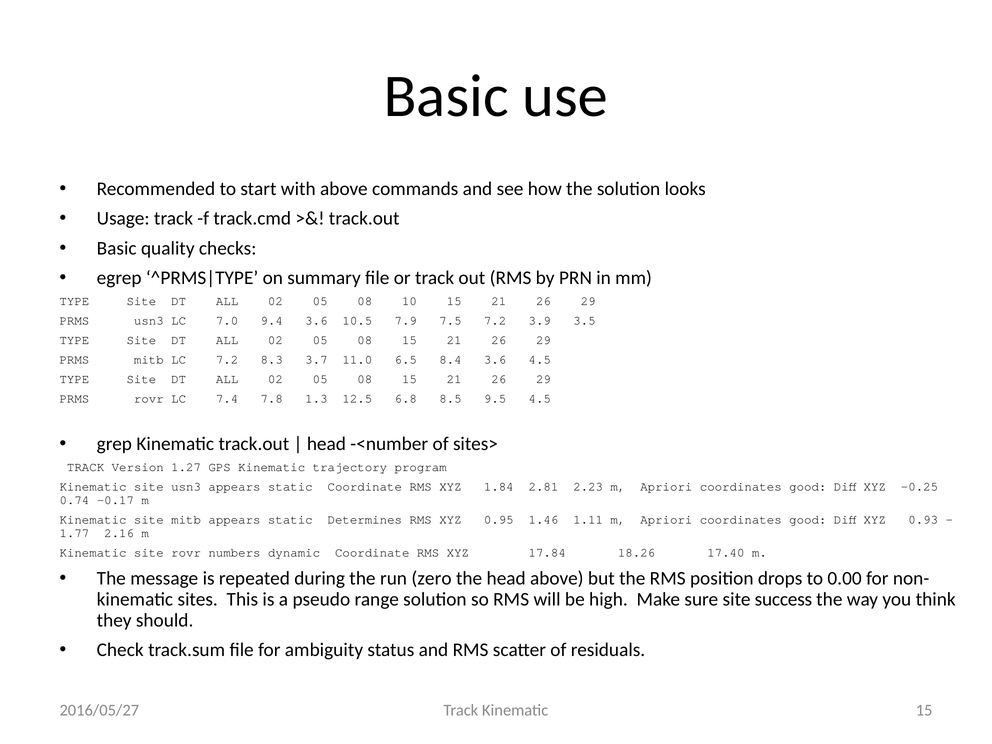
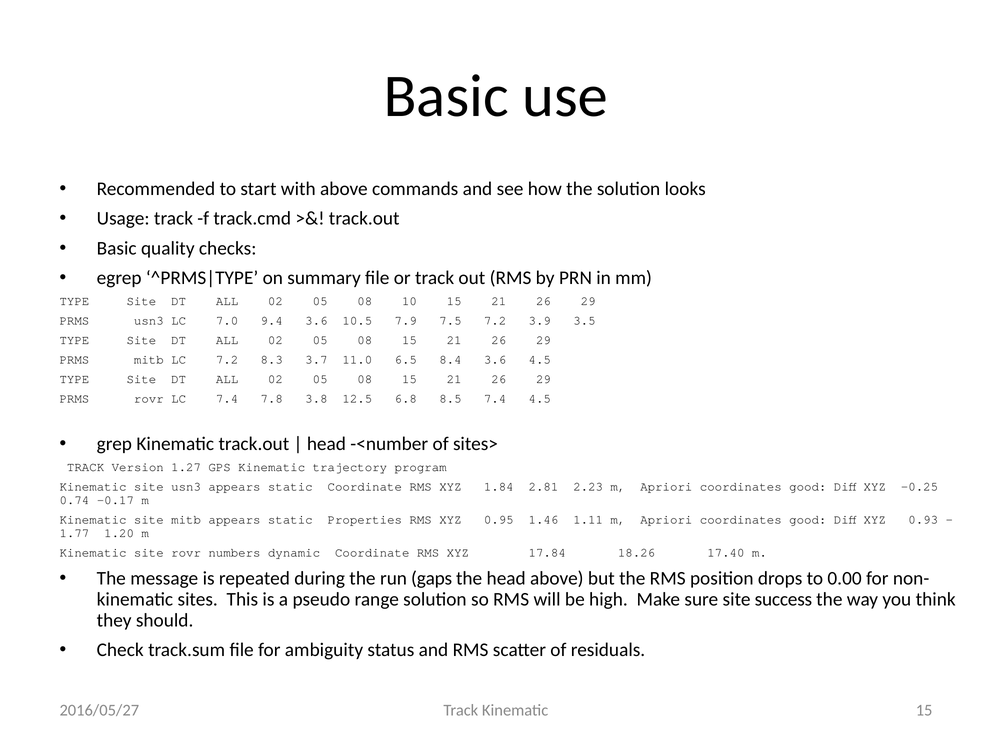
1.3: 1.3 -> 3.8 (316, 399)
8.5 9.5: 9.5 -> 7.4 (495, 399)
Determines: Determines -> Properties (365, 520)
2.16: 2.16 -> 1.20 (119, 533)
zero: zero -> gaps (432, 578)
